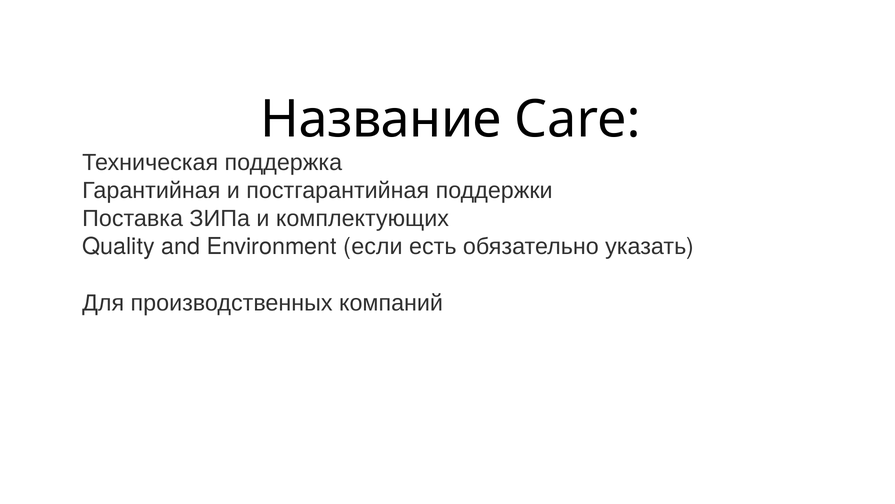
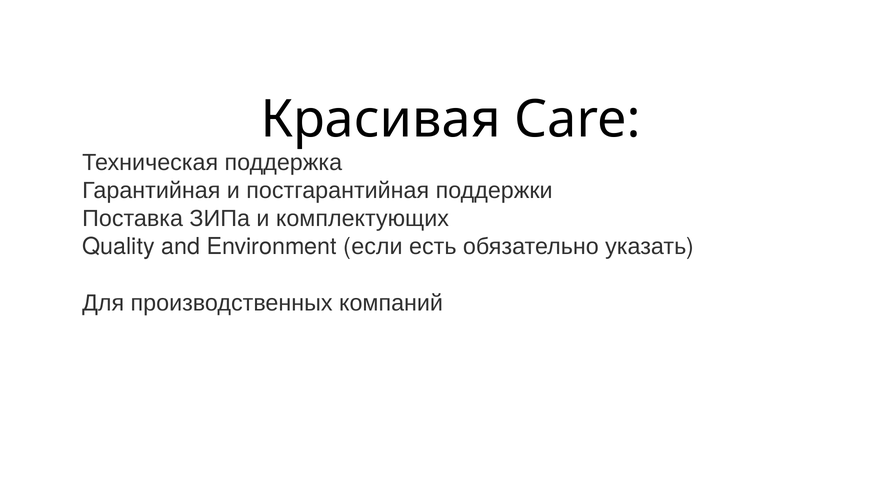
Название: Название -> Красивая (381, 119)
